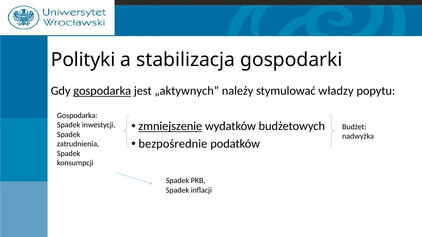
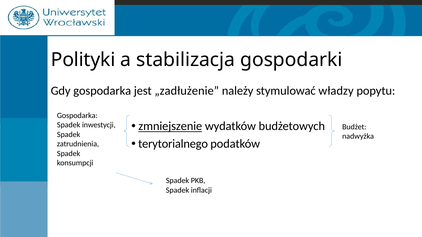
gospodarka underline: present -> none (102, 91)
„aktywnych: „aktywnych -> „zadłużenie (187, 91)
bezpośrednie: bezpośrednie -> terytorialnego (173, 144)
